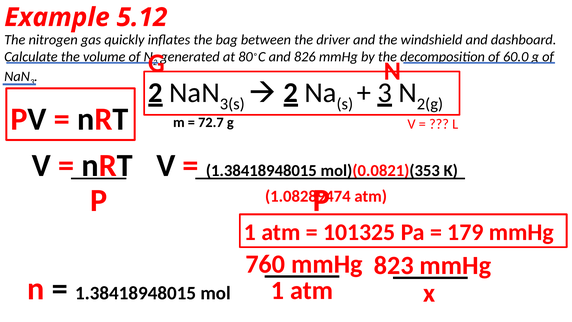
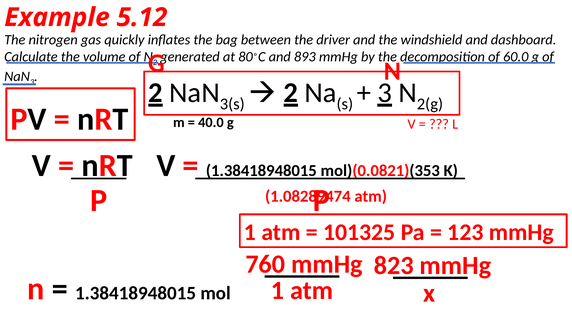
826: 826 -> 893 (305, 57)
72.7: 72.7 -> 40.0 (211, 122)
179: 179 -> 123 (465, 232)
